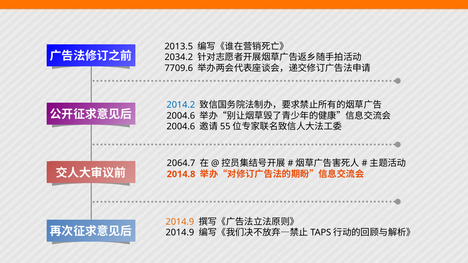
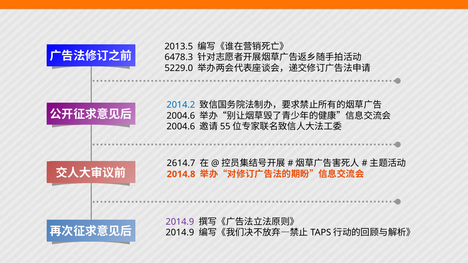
2034.2: 2034.2 -> 6478.3 (179, 57)
7709.6: 7709.6 -> 5229.0 (179, 68)
2064.7: 2064.7 -> 2614.7 (181, 163)
2014.9 colour: orange -> purple (180, 222)
